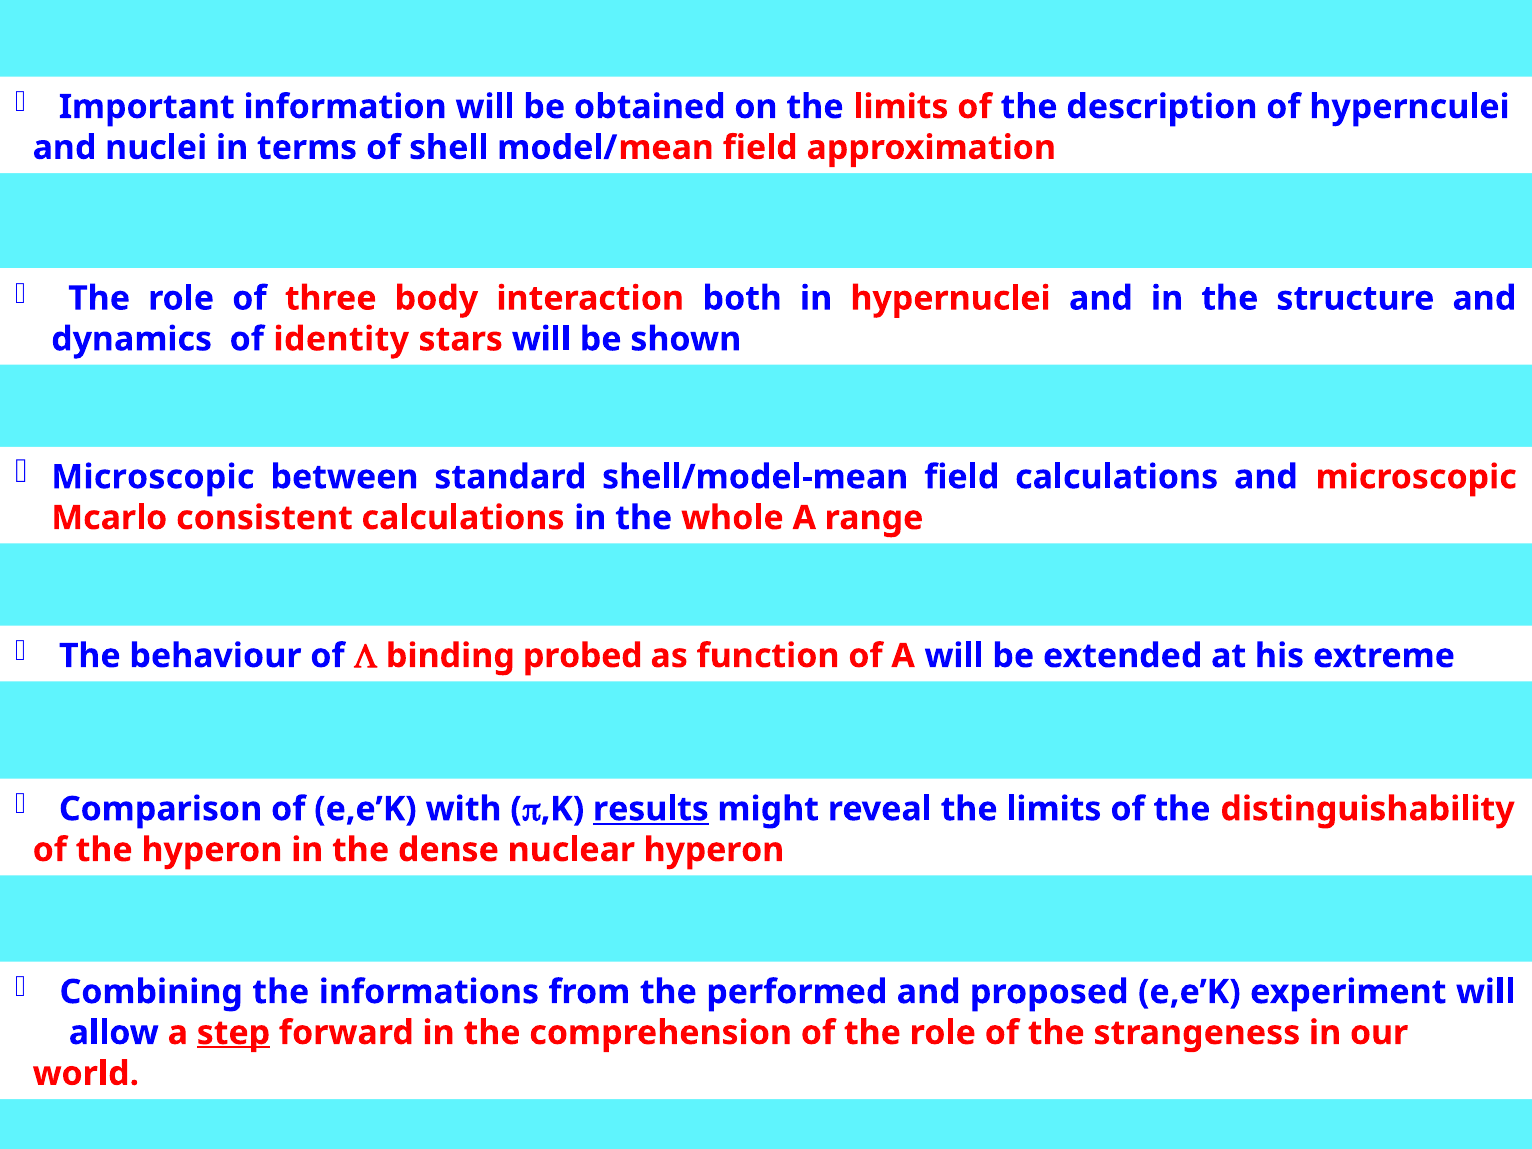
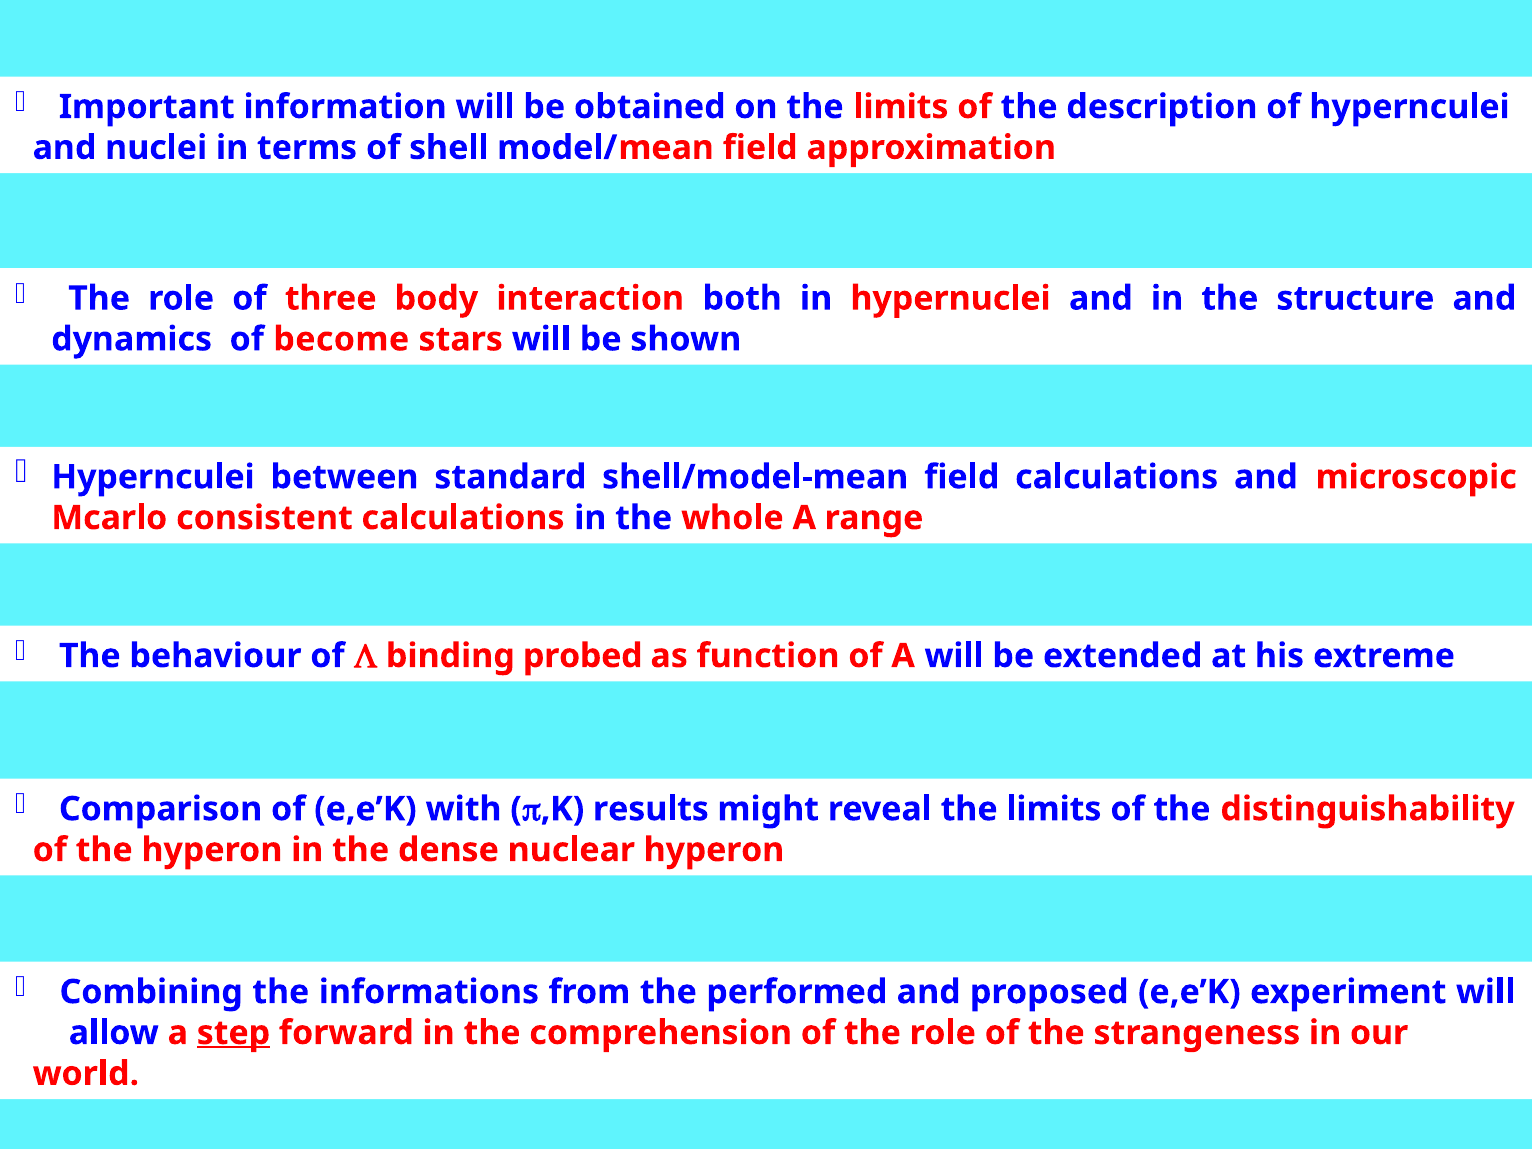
identity: identity -> become (341, 339)
Microscopic: Microscopic -> Hypernculei (153, 477)
results underline: present -> none (651, 809)
